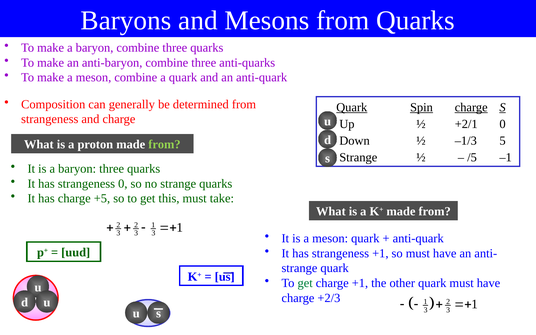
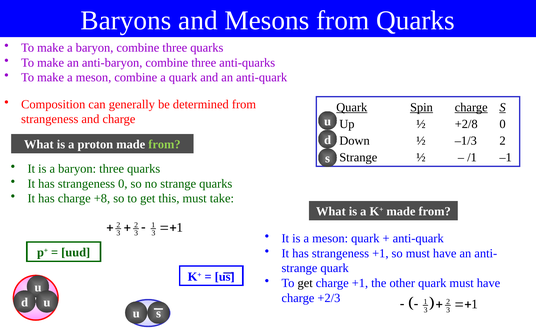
+2/1: +2/1 -> +2/8 (466, 124)
–1/3 5: 5 -> 2 (503, 141)
/5: /5 -> /1 (472, 158)
+5: +5 -> +8 (102, 199)
get colour: green -> black (305, 283)
